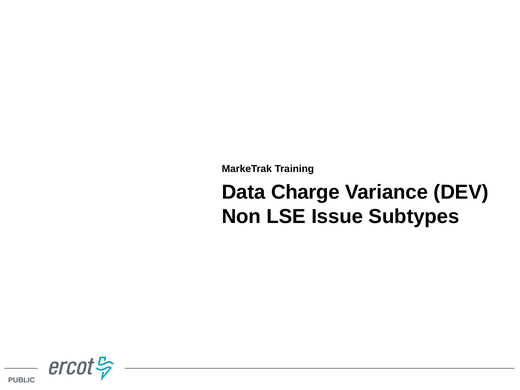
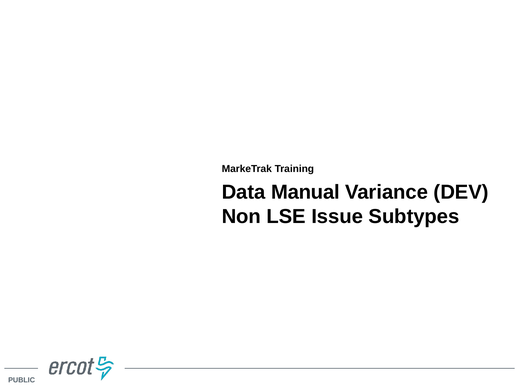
Charge: Charge -> Manual (305, 192)
